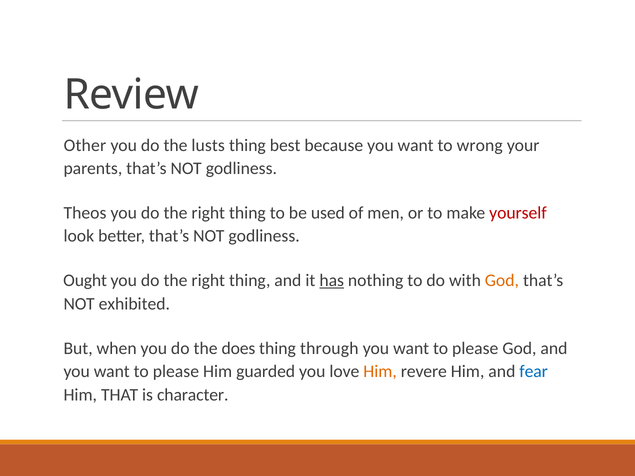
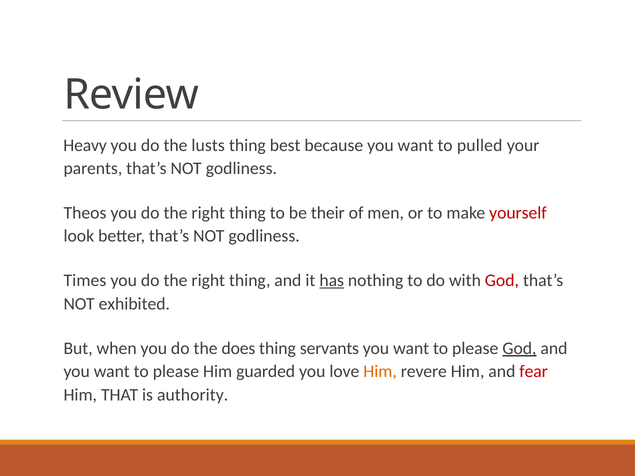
Other: Other -> Heavy (85, 145)
wrong: wrong -> pulled (480, 145)
used: used -> their (328, 213)
Ought: Ought -> Times (85, 281)
God colour: orange -> red (502, 281)
through: through -> servants (329, 348)
God underline: none -> present (519, 348)
fear colour: blue -> red (534, 372)
character: character -> authority (193, 395)
